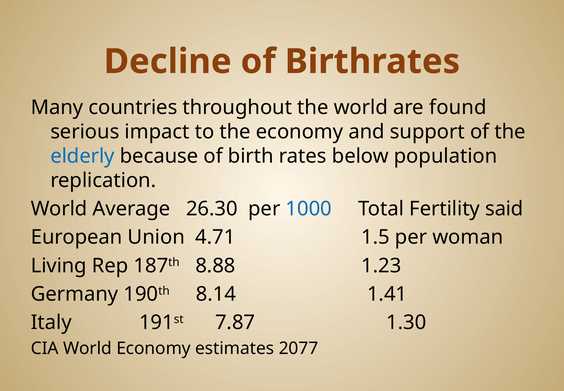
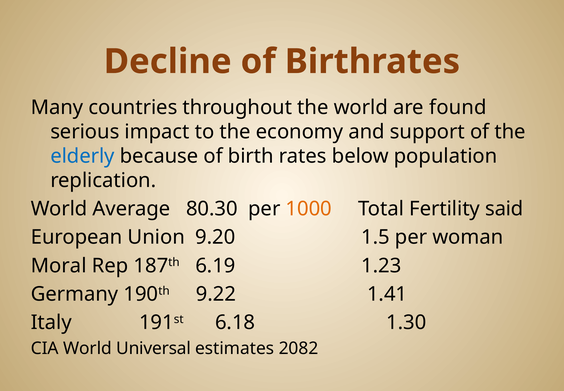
26.30: 26.30 -> 80.30 (212, 209)
1000 colour: blue -> orange (309, 209)
4.71: 4.71 -> 9.20 (215, 237)
Living: Living -> Moral (59, 265)
8.88: 8.88 -> 6.19 (215, 265)
8.14: 8.14 -> 9.22 (216, 294)
7.87: 7.87 -> 6.18 (235, 322)
World Economy: Economy -> Universal (154, 348)
2077: 2077 -> 2082 (299, 348)
